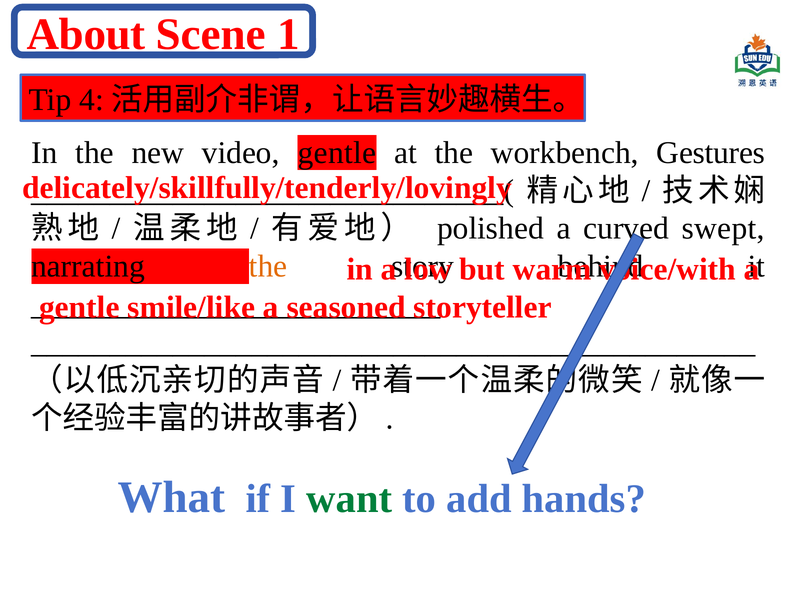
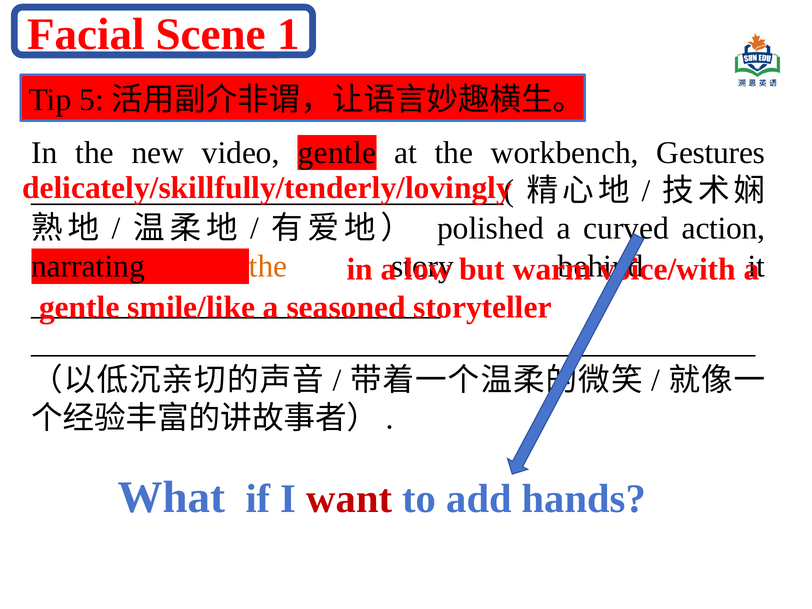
About: About -> Facial (86, 34)
4: 4 -> 5 (91, 100)
swept: swept -> action (724, 229)
want colour: green -> red (349, 499)
